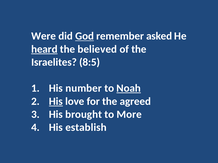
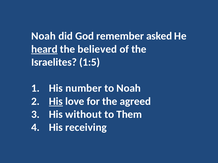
Were: Were -> Noah (44, 36)
God underline: present -> none (85, 36)
8:5: 8:5 -> 1:5 (90, 62)
Noah underline: present -> none (129, 89)
brought: brought -> without (84, 115)
More: More -> Them (129, 115)
establish: establish -> receiving (86, 128)
